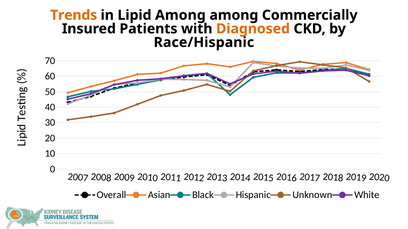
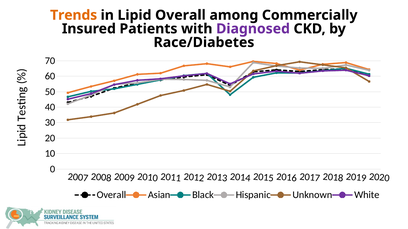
Lipid Among: Among -> Overall (180, 15)
Diagnosed colour: orange -> purple (253, 29)
Race/Hispanic: Race/Hispanic -> Race/Diabetes (204, 42)
